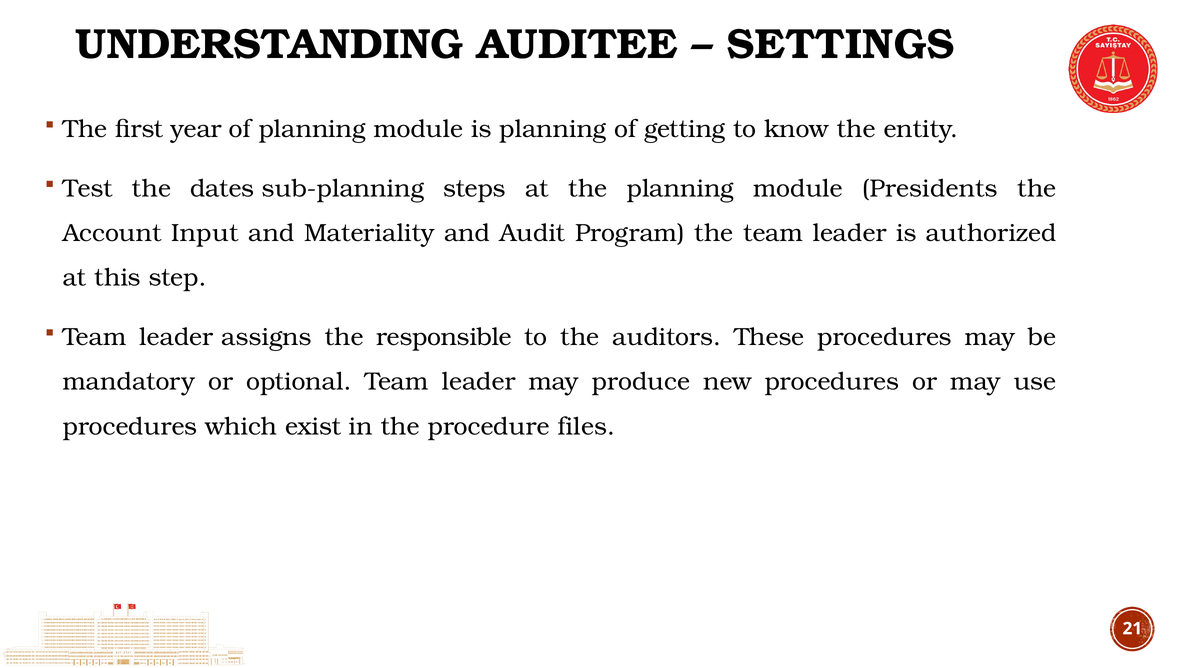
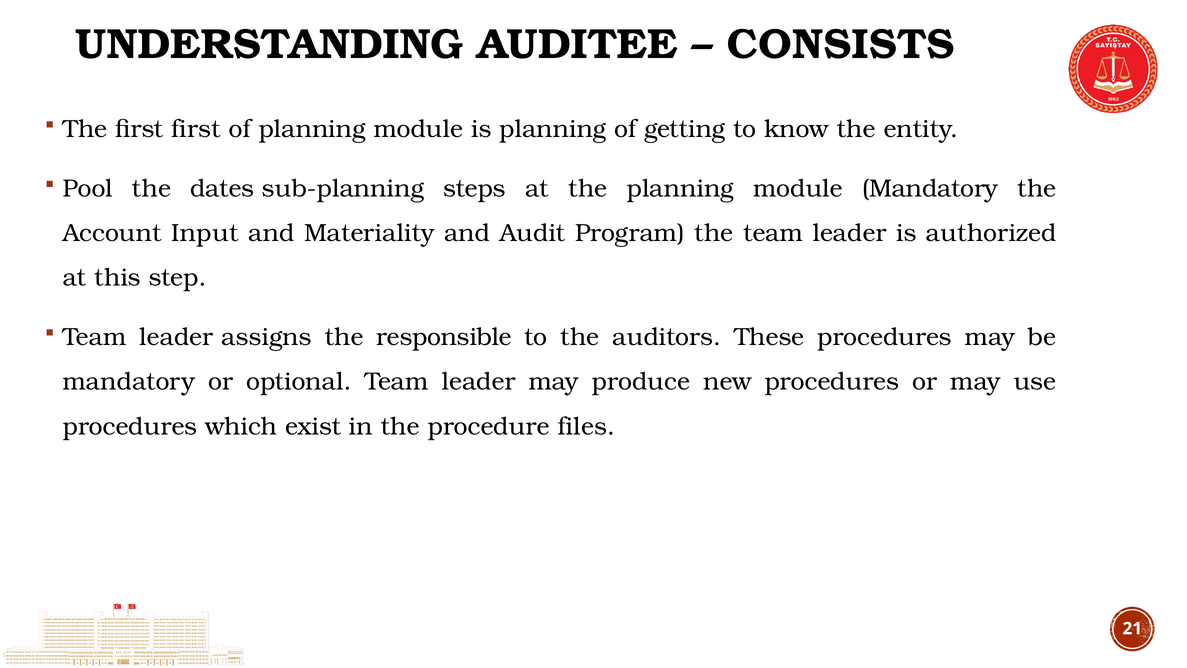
SETTINGS: SETTINGS -> CONSISTS (841, 45)
first year: year -> first (196, 129)
Test: Test -> Pool (88, 188)
module Presidents: Presidents -> Mandatory (930, 188)
